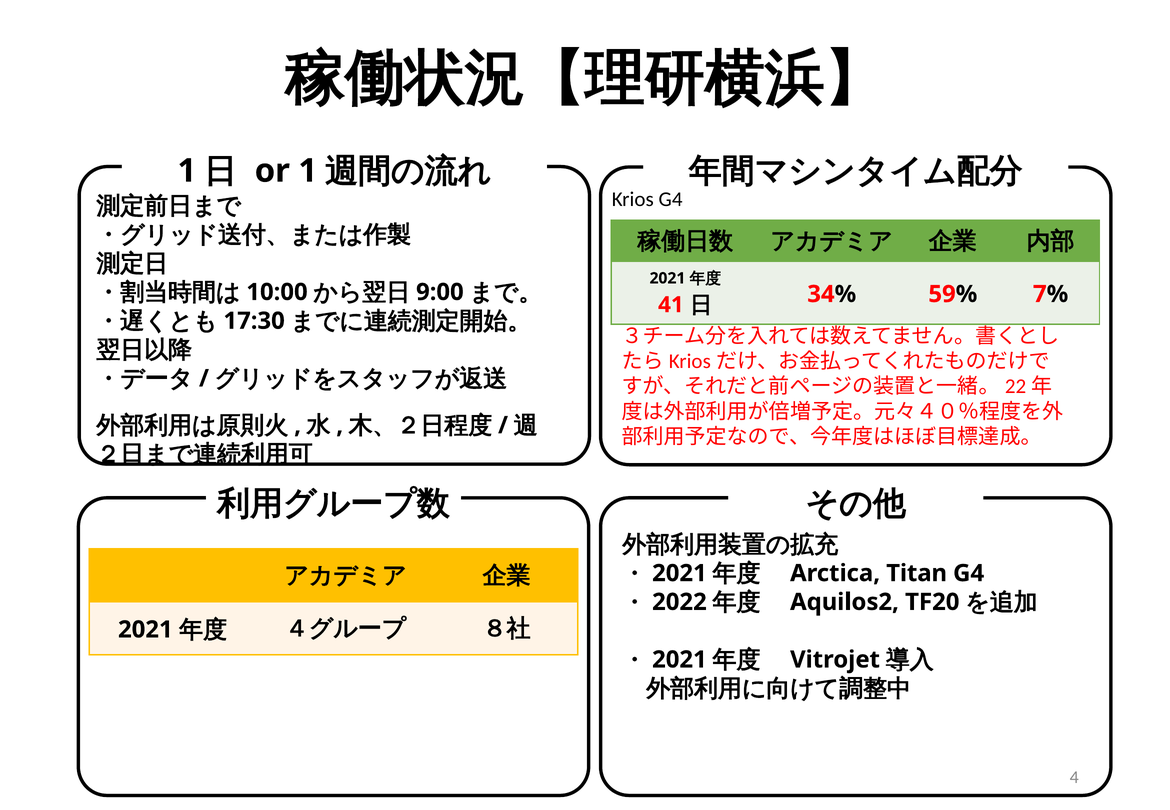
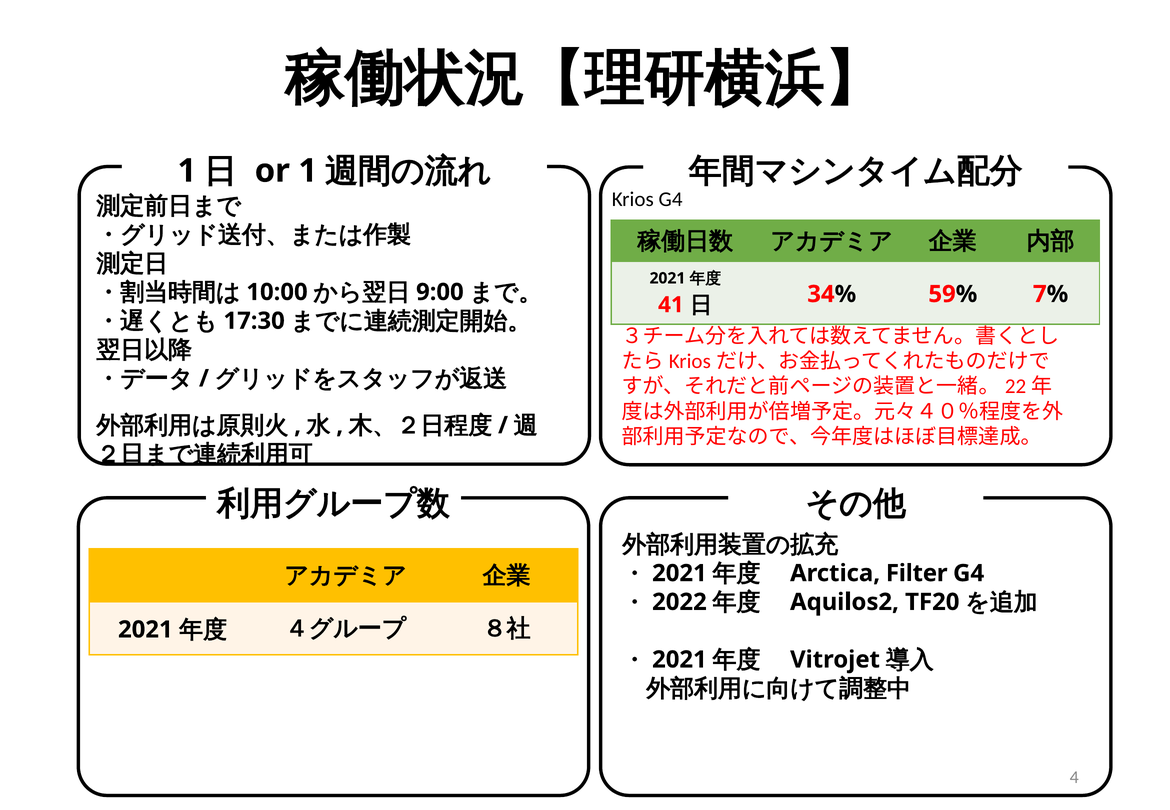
Titan: Titan -> Filter (917, 573)
